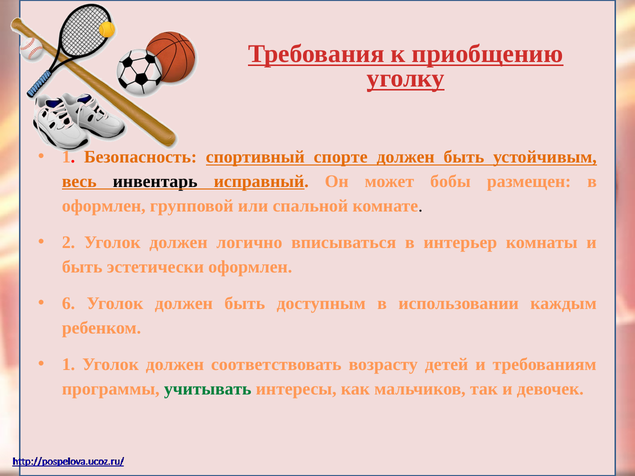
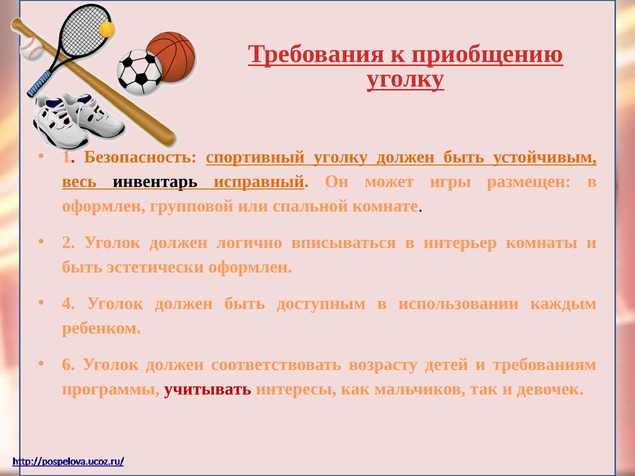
спортивный спорте: спорте -> уголку (341, 157)
бобы: бобы -> игры (451, 181)
6: 6 -> 4 (69, 304)
1: 1 -> 6 (69, 365)
учитывать colour: green -> red (208, 389)
